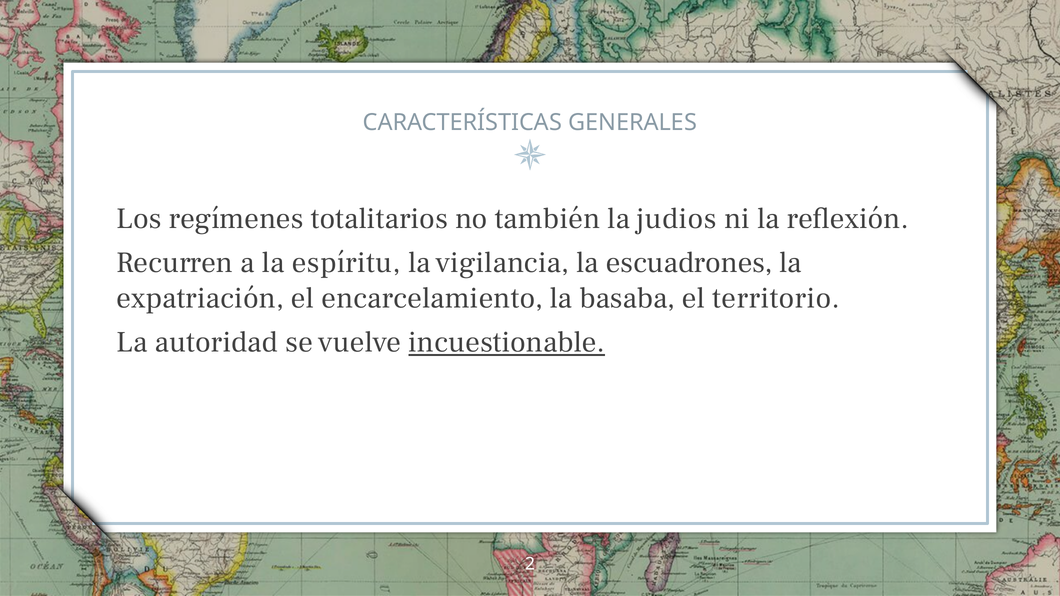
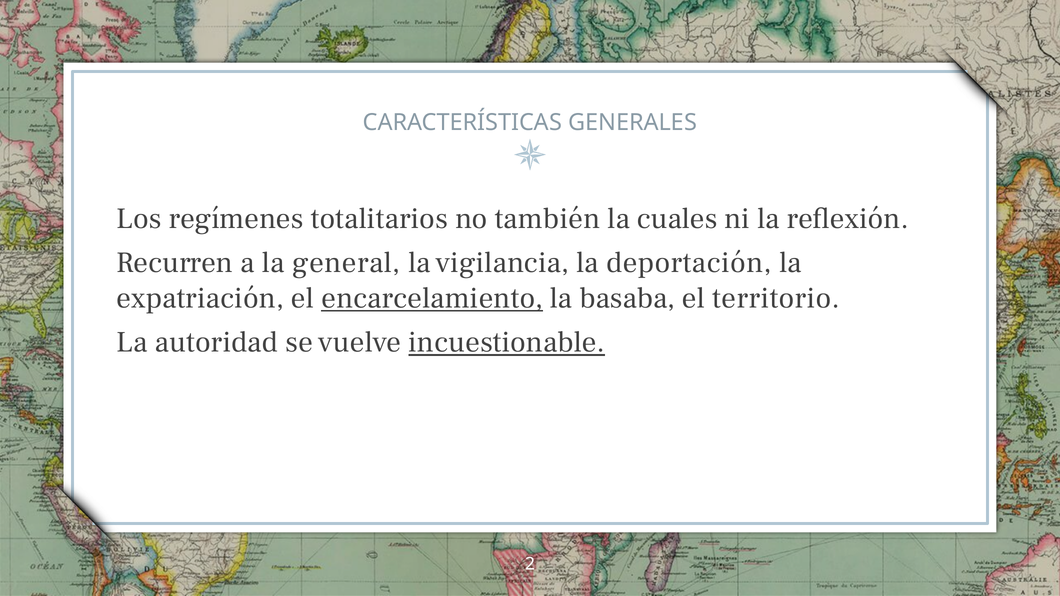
judios: judios -> cuales (677, 219)
espíritu: espíritu -> general (346, 263)
escuadrones: escuadrones -> deportación (689, 263)
encarcelamiento underline: none -> present (432, 298)
